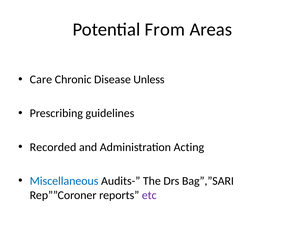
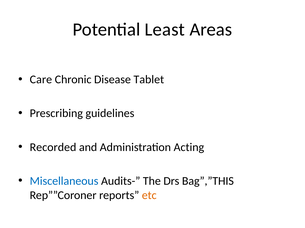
From: From -> Least (165, 30)
Unless: Unless -> Tablet (149, 80)
Bag”,”SARI: Bag”,”SARI -> Bag”,”THIS (208, 182)
etc colour: purple -> orange (149, 196)
